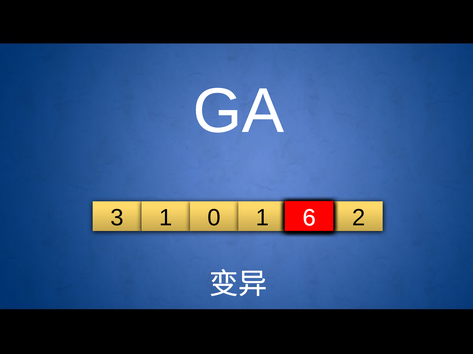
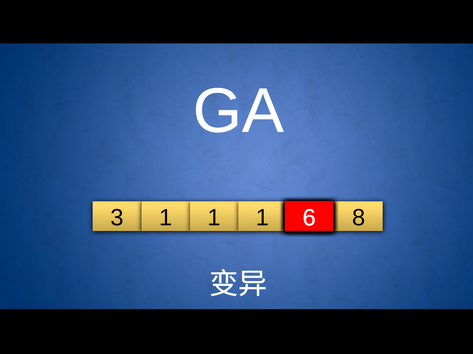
3 1 0: 0 -> 1 (214, 218)
2: 2 -> 8 (359, 218)
